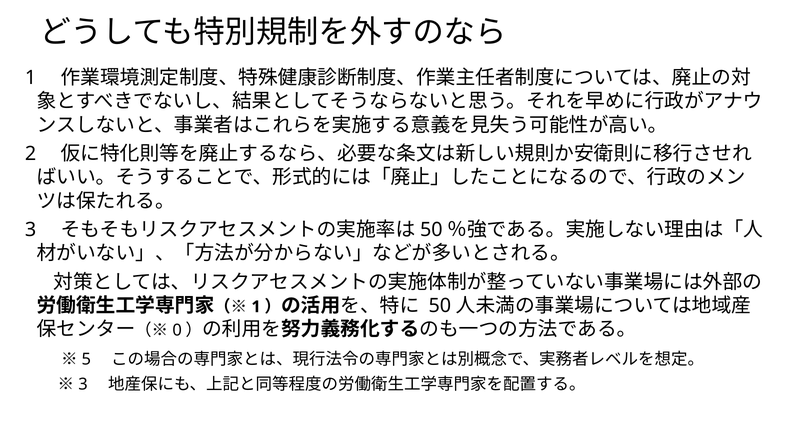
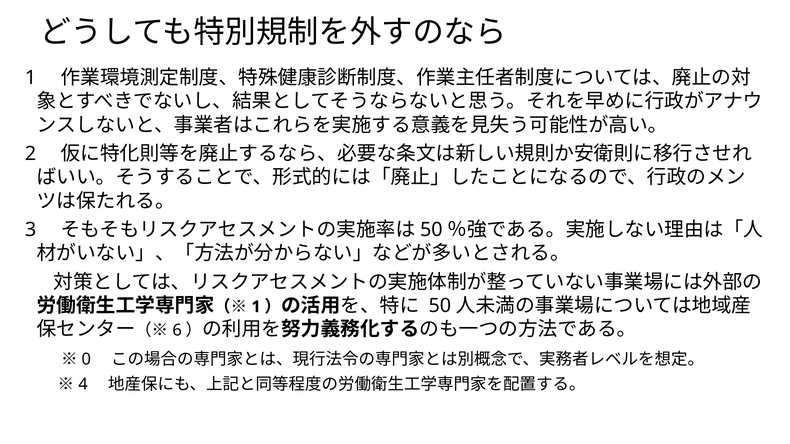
0: 0 -> 6 (177, 331)
5: 5 -> 0 (86, 359)
3: 3 -> 4 (83, 385)
